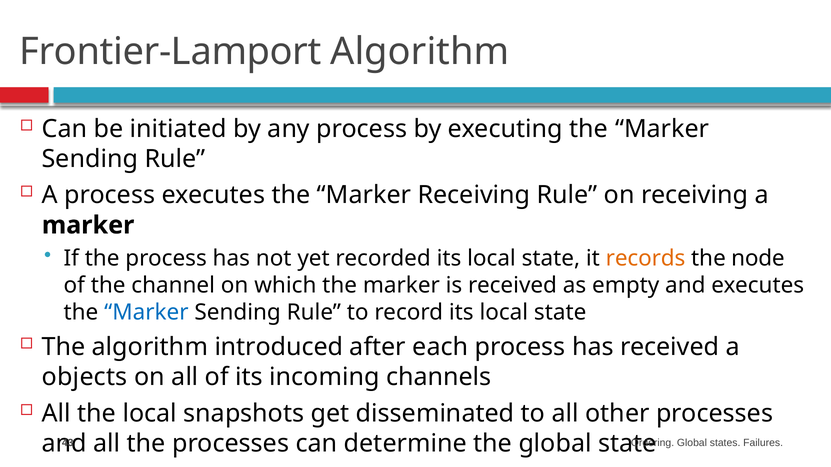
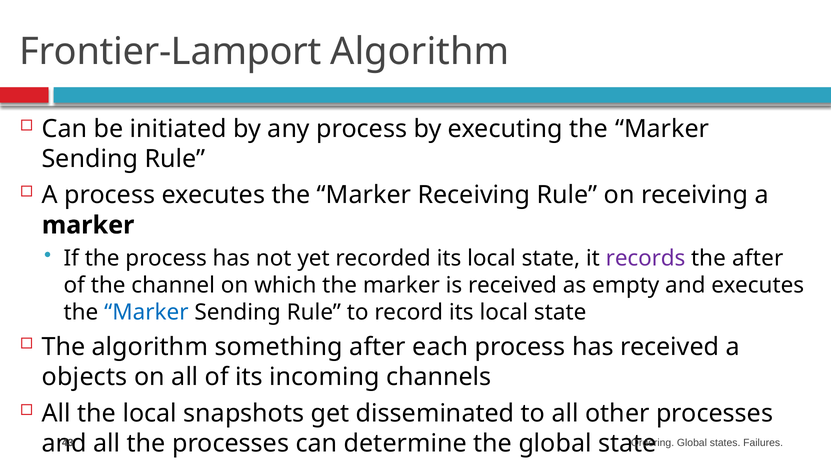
records colour: orange -> purple (646, 259)
the node: node -> after (758, 259)
introduced: introduced -> something (279, 347)
